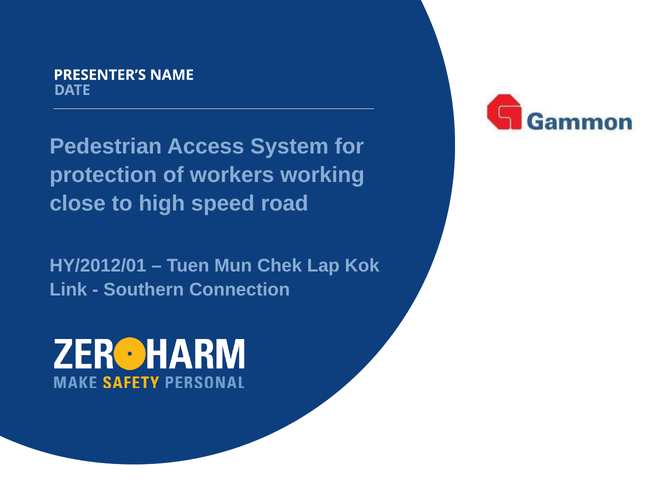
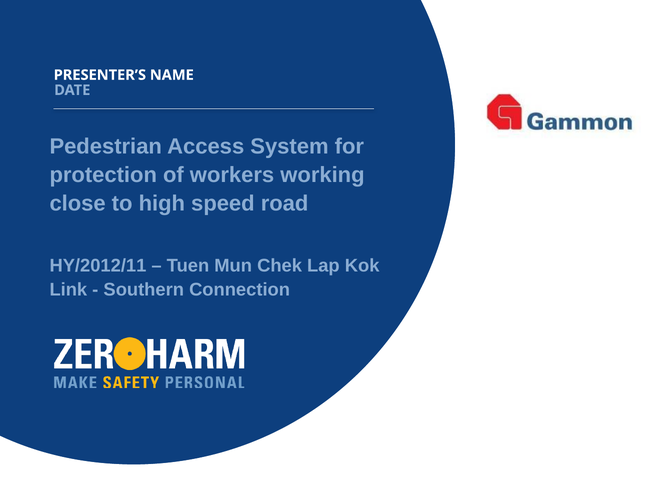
HY/2012/01: HY/2012/01 -> HY/2012/11 (98, 266)
